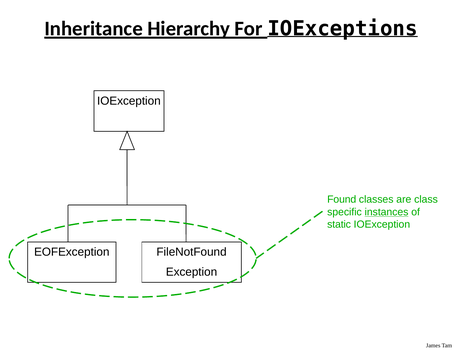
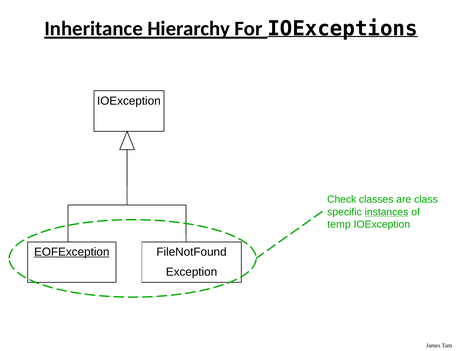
Found: Found -> Check (342, 200)
static: static -> temp (339, 225)
EOFException underline: none -> present (72, 252)
